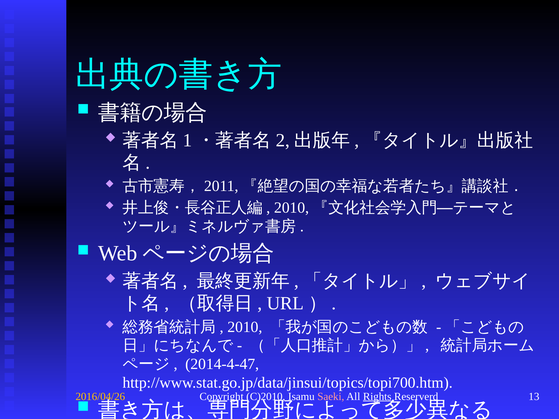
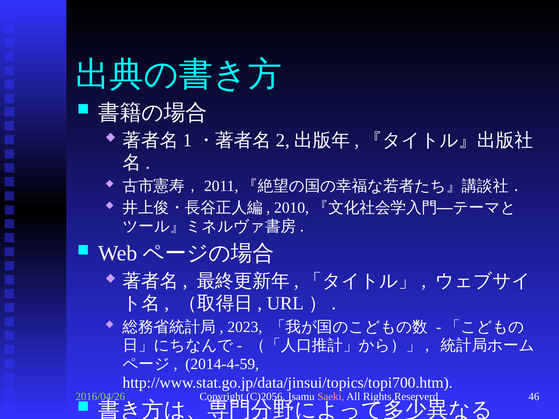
2010: 2010 -> 2023 (245, 327)
2014-4-47: 2014-4-47 -> 2014-4-59 (222, 364)
2016/04/26 colour: yellow -> light green (100, 397)
C)2010: C)2010 -> C)2056 (266, 397)
Rights underline: present -> none (377, 397)
13: 13 -> 46 (534, 397)
